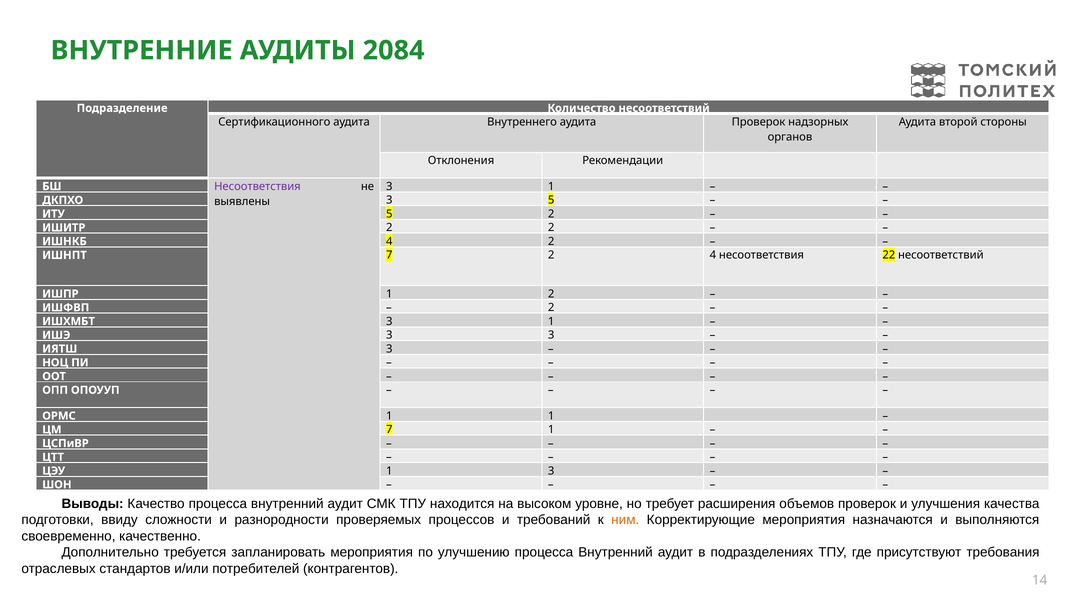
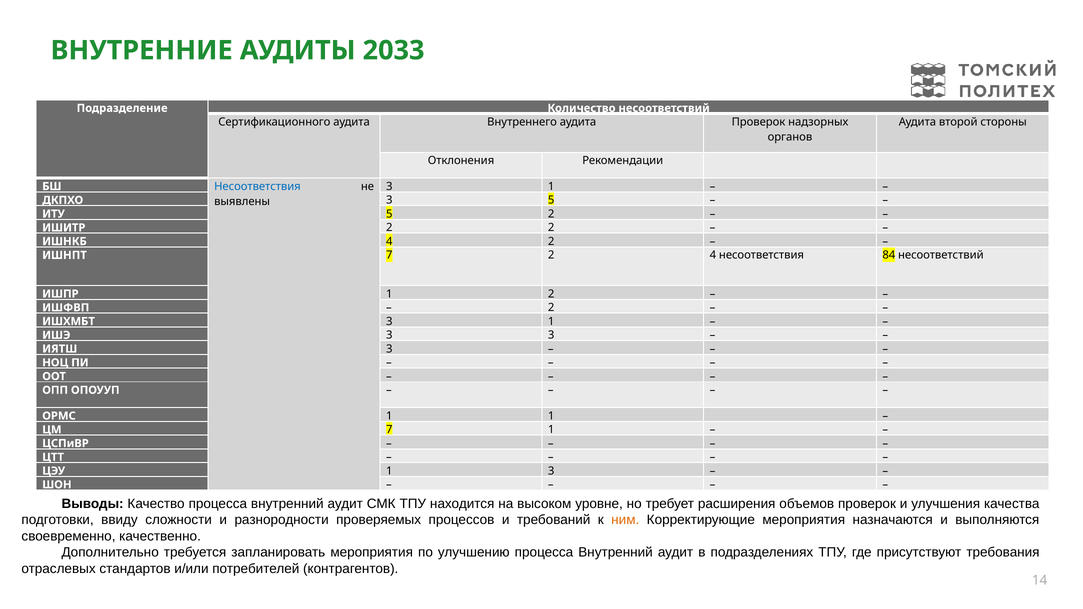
2084: 2084 -> 2033 (394, 50)
Несоответствия colour: purple -> blue (257, 186)
22: 22 -> 84 (889, 255)
